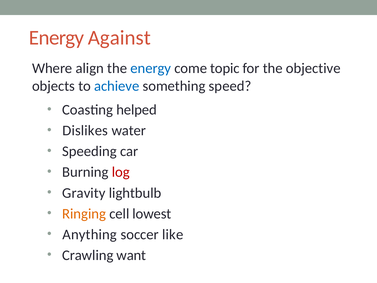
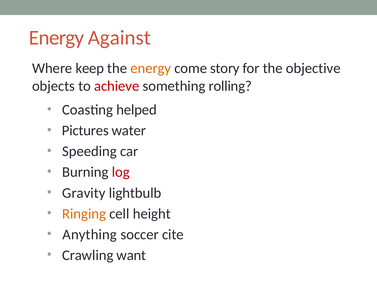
align: align -> keep (90, 68)
energy colour: blue -> orange (151, 68)
topic: topic -> story (225, 68)
achieve colour: blue -> red (117, 86)
speed: speed -> rolling (230, 86)
Dislikes: Dislikes -> Pictures (85, 130)
lowest: lowest -> height (152, 213)
like: like -> cite (173, 234)
